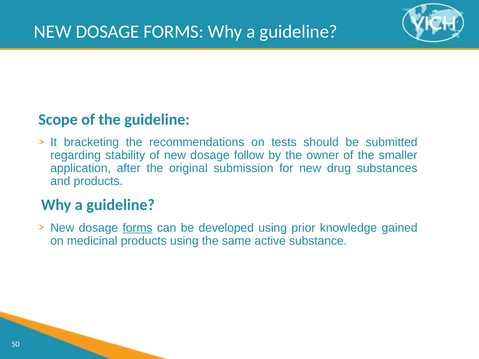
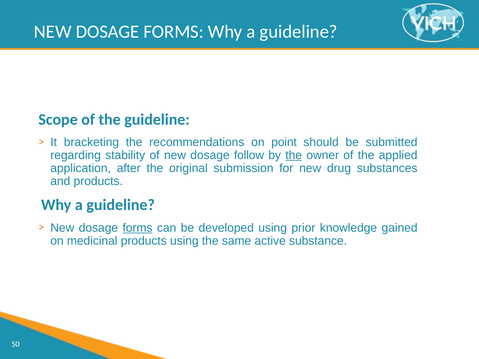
tests: tests -> point (284, 142)
the underline: none -> present (294, 155)
smaller: smaller -> applied (398, 155)
